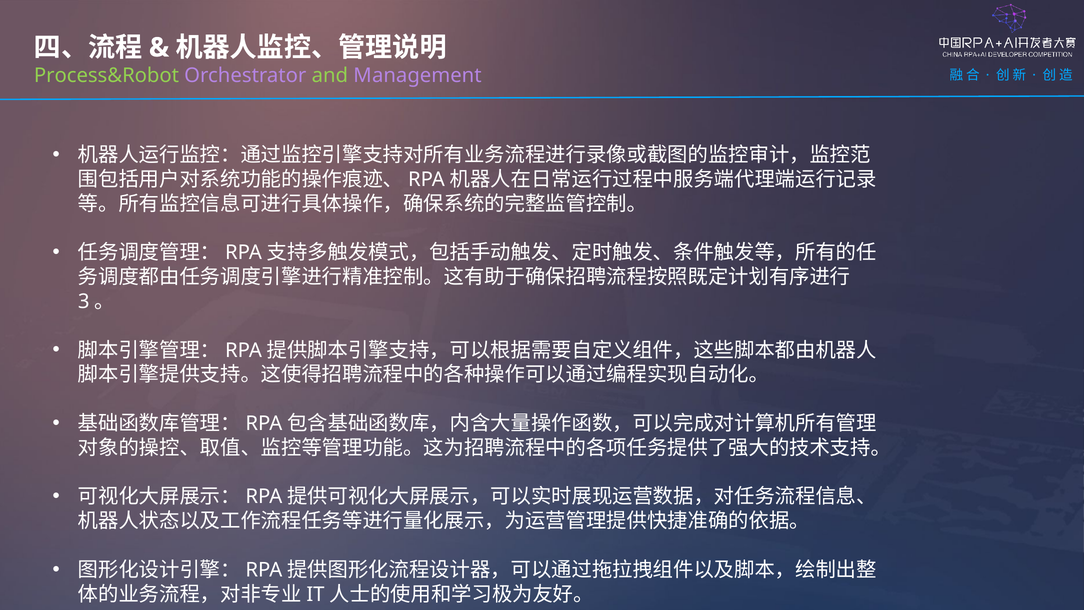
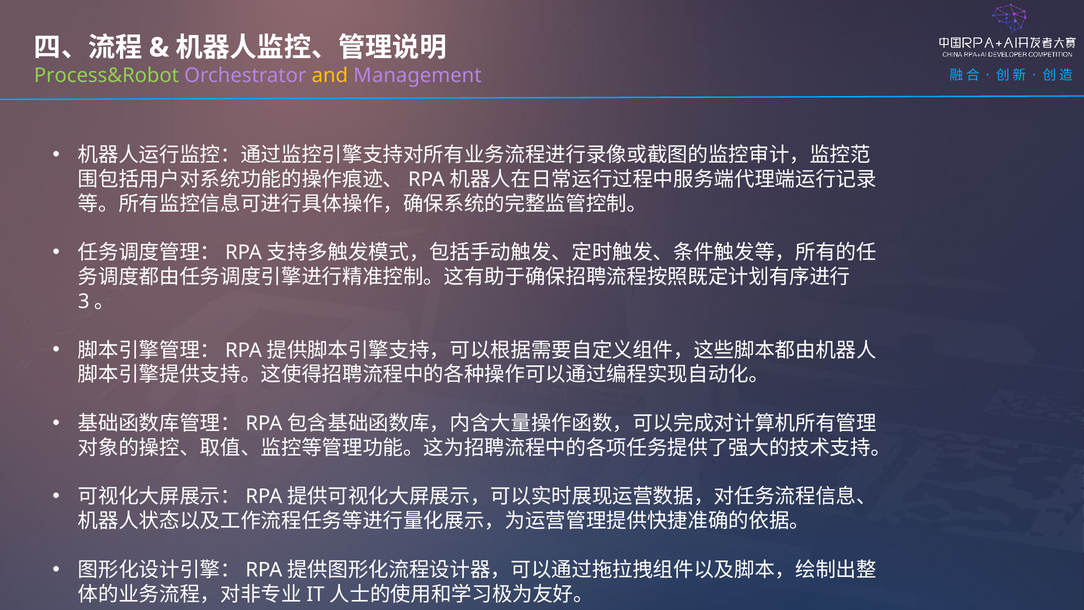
and colour: light green -> yellow (330, 76)
